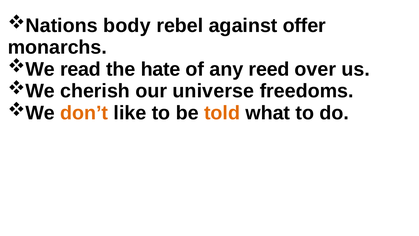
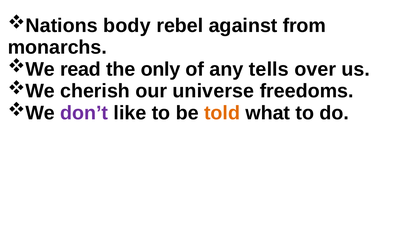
offer: offer -> from (304, 26)
hate: hate -> only (161, 69)
reed: reed -> tells (269, 69)
don’t colour: orange -> purple (84, 113)
